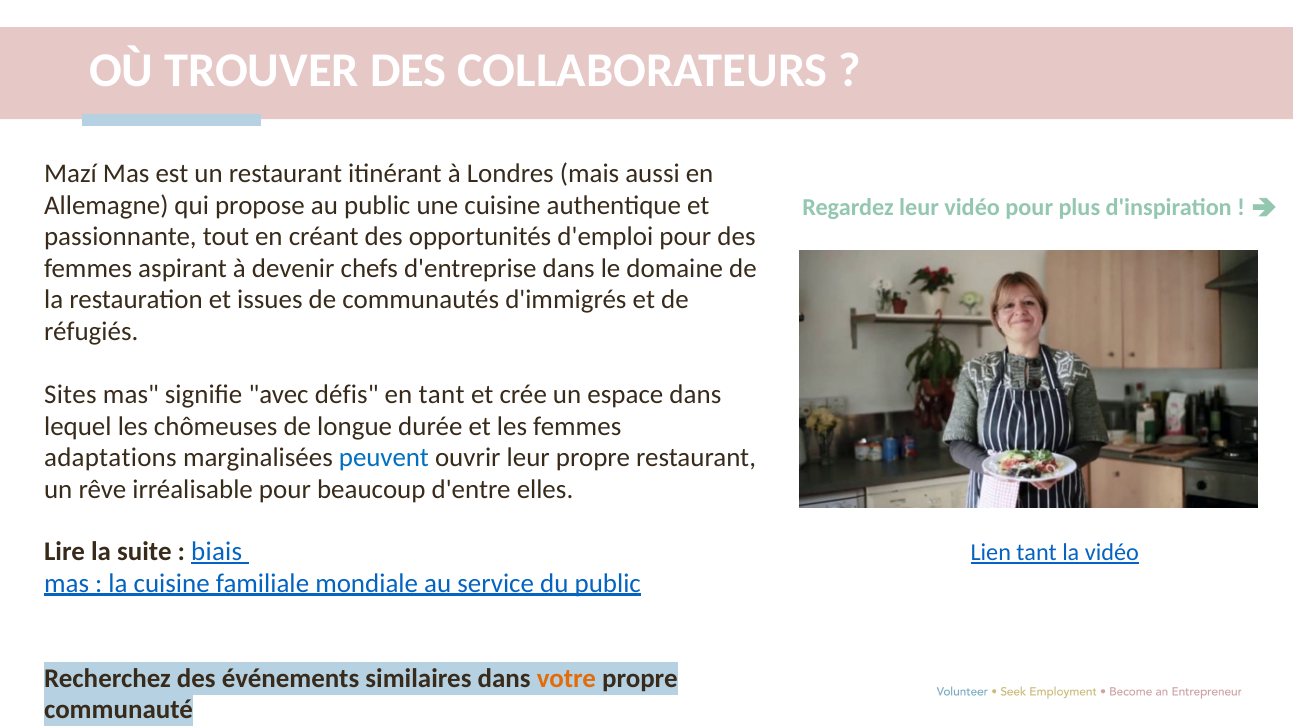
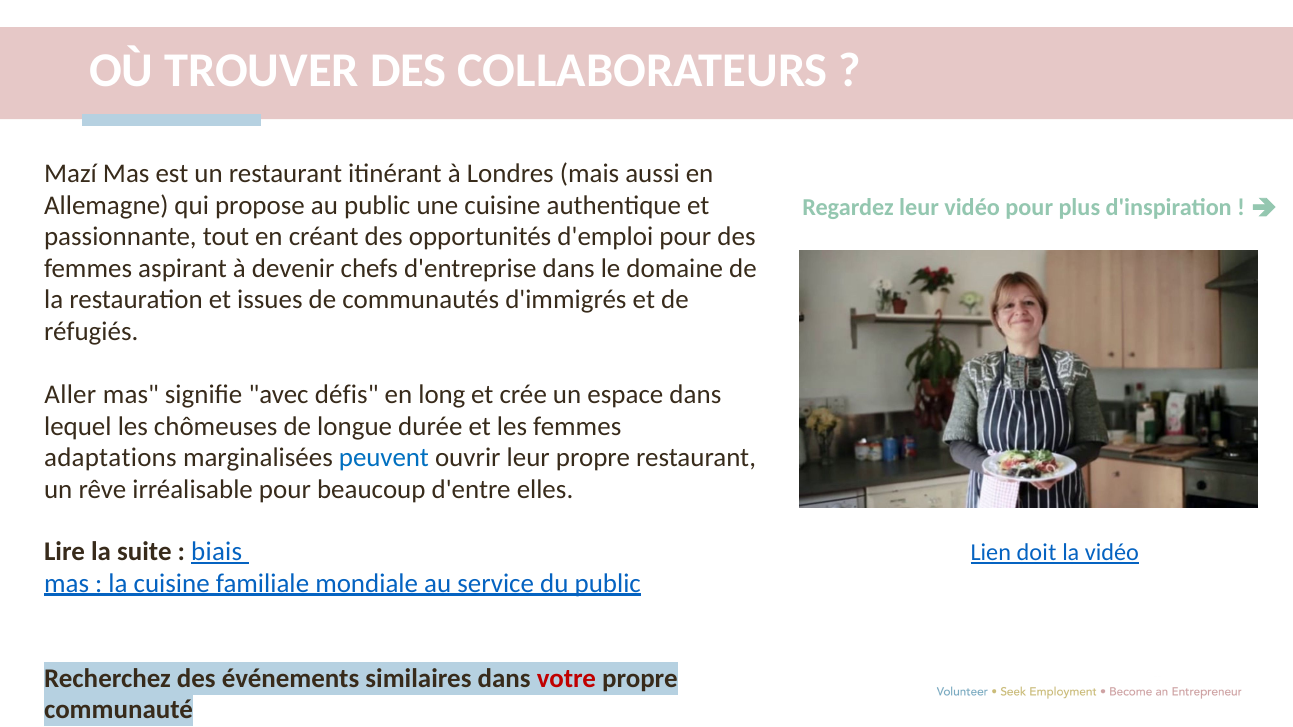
Sites: Sites -> Aller (70, 395)
en tant: tant -> long (442, 395)
Lien tant: tant -> doit (1036, 553)
votre colour: orange -> red (566, 679)
